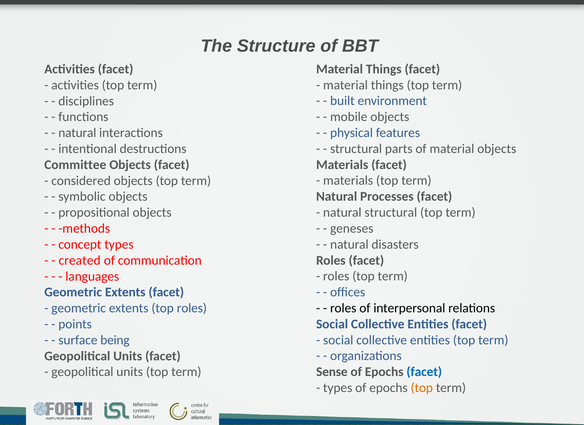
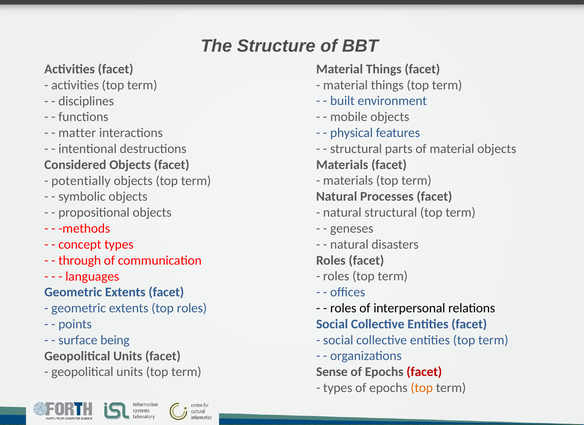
natural: natural -> matter (77, 133)
Committee: Committee -> Considered (75, 165)
considered: considered -> potentially (81, 181)
created: created -> through (80, 260)
facet colour: blue -> red (424, 372)
